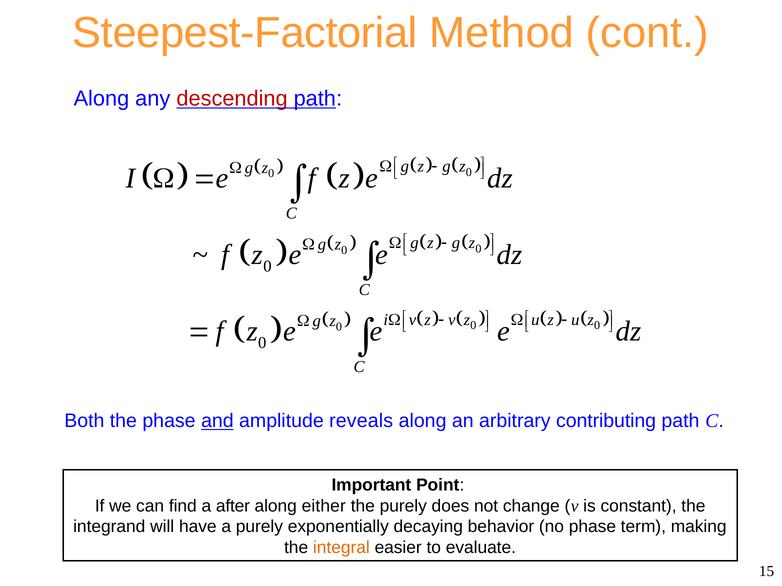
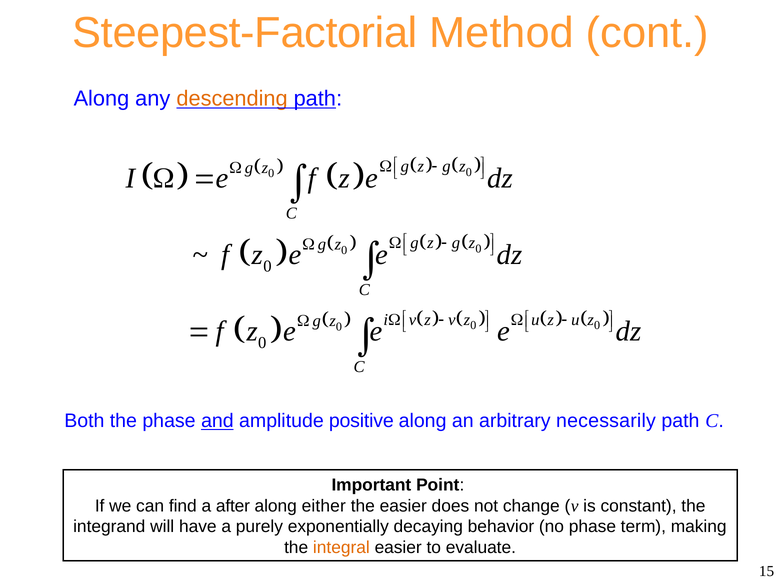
descending colour: red -> orange (232, 99)
reveals: reveals -> positive (361, 421)
contributing: contributing -> necessarily (606, 421)
the purely: purely -> easier (403, 506)
